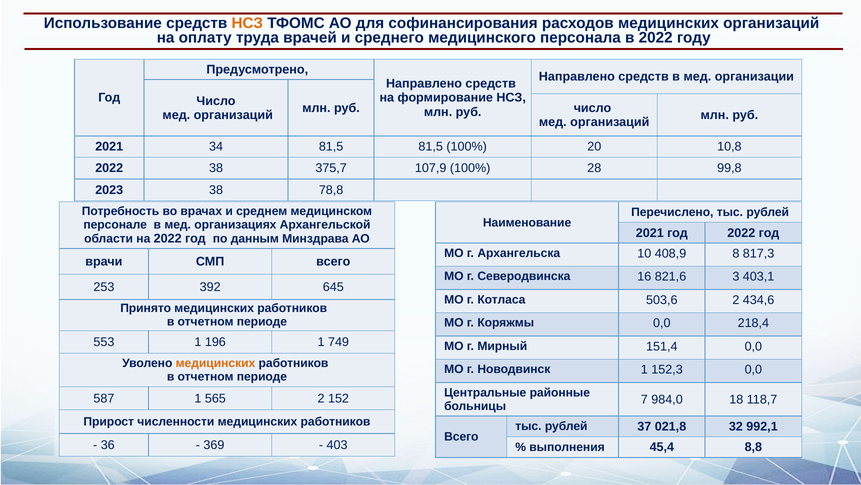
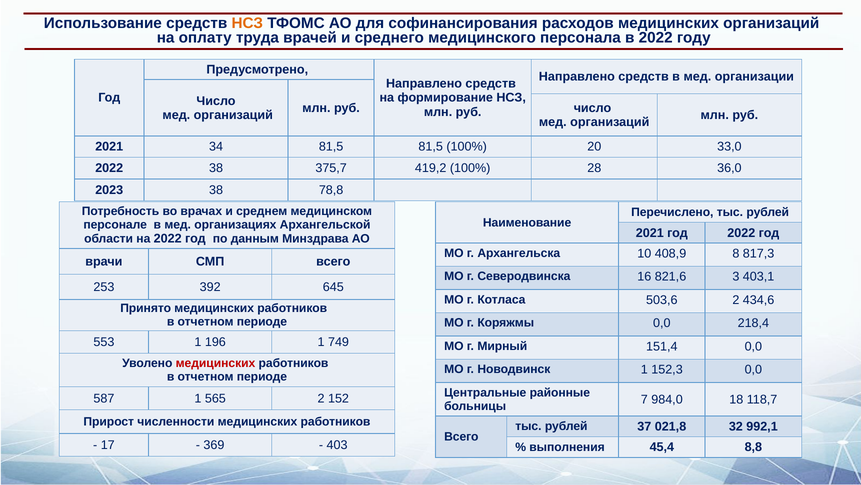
10,8: 10,8 -> 33,0 (729, 147)
107,9: 107,9 -> 419,2 (431, 168)
99,8: 99,8 -> 36,0 (729, 168)
медицинских colour: orange -> red (216, 363)
36: 36 -> 17 (108, 444)
